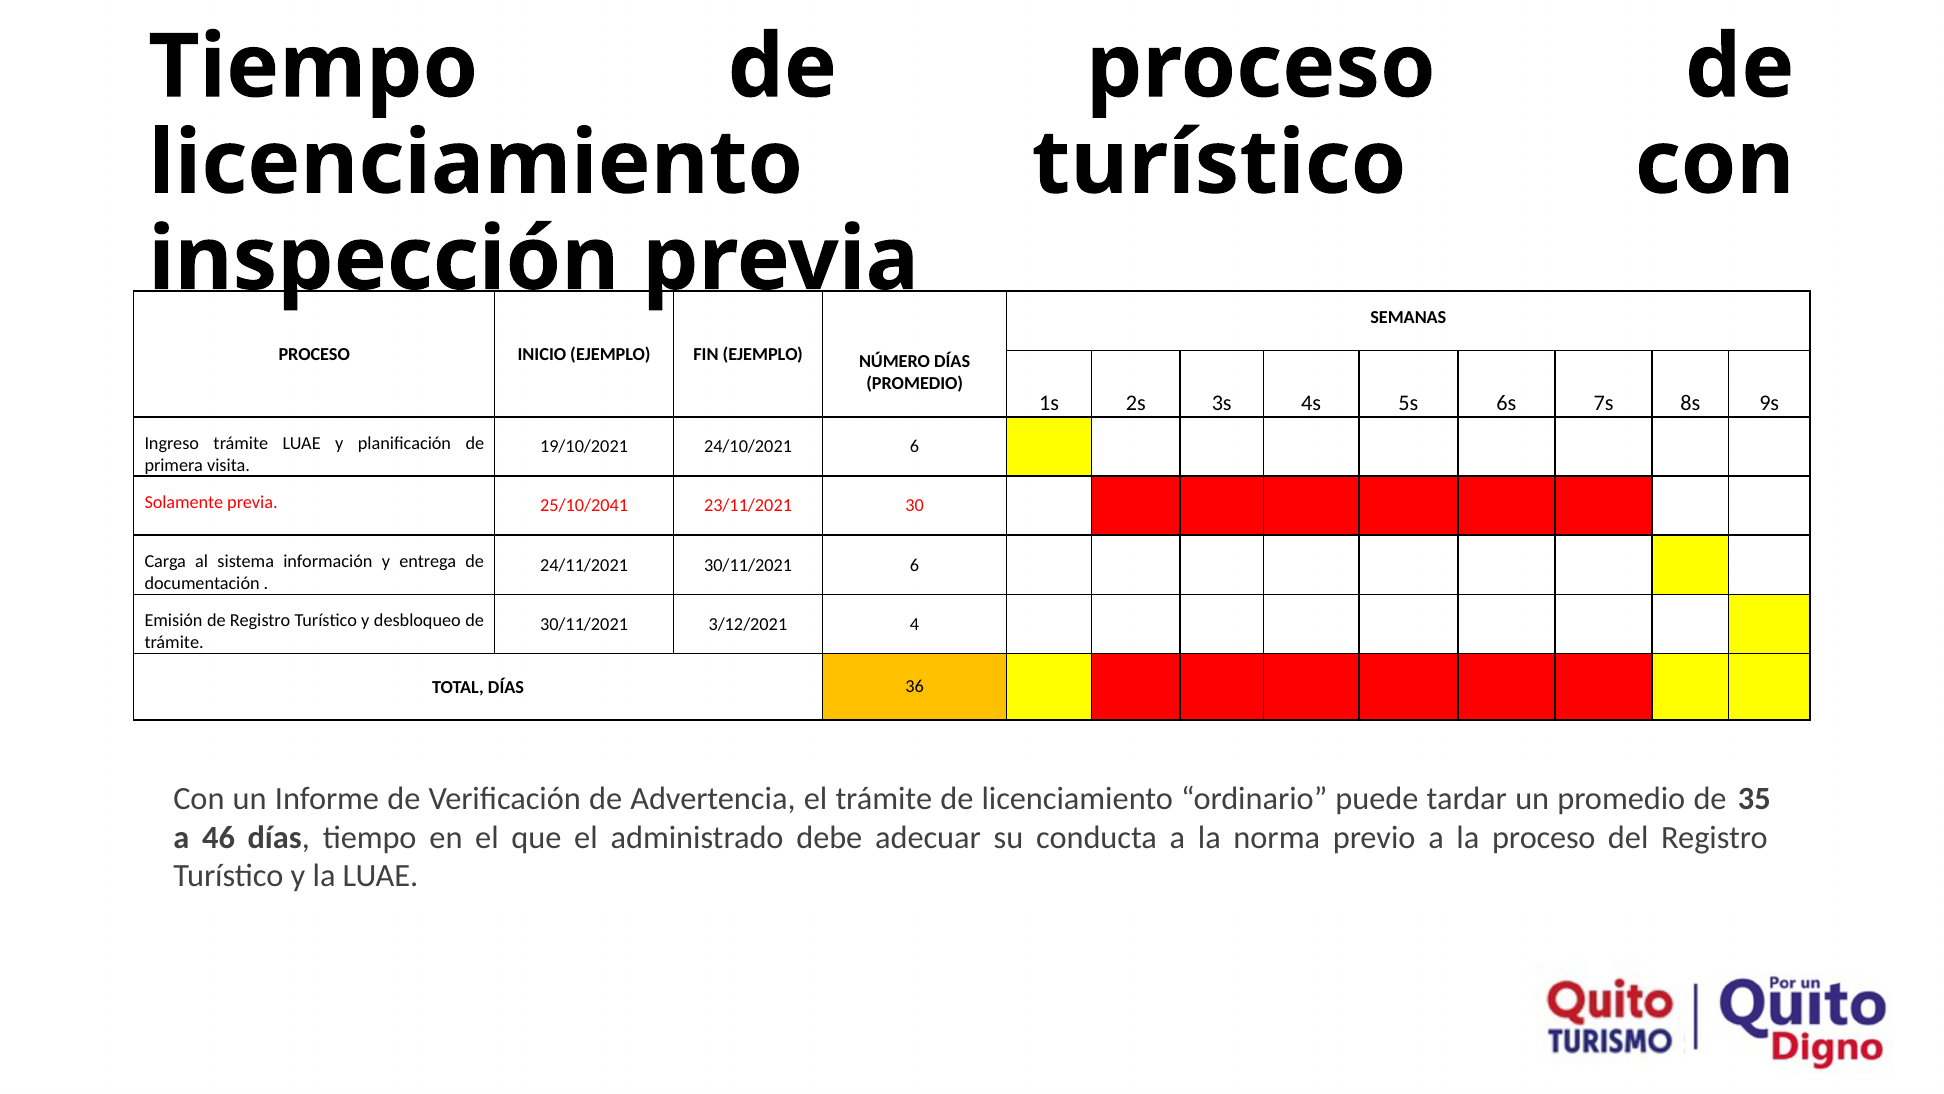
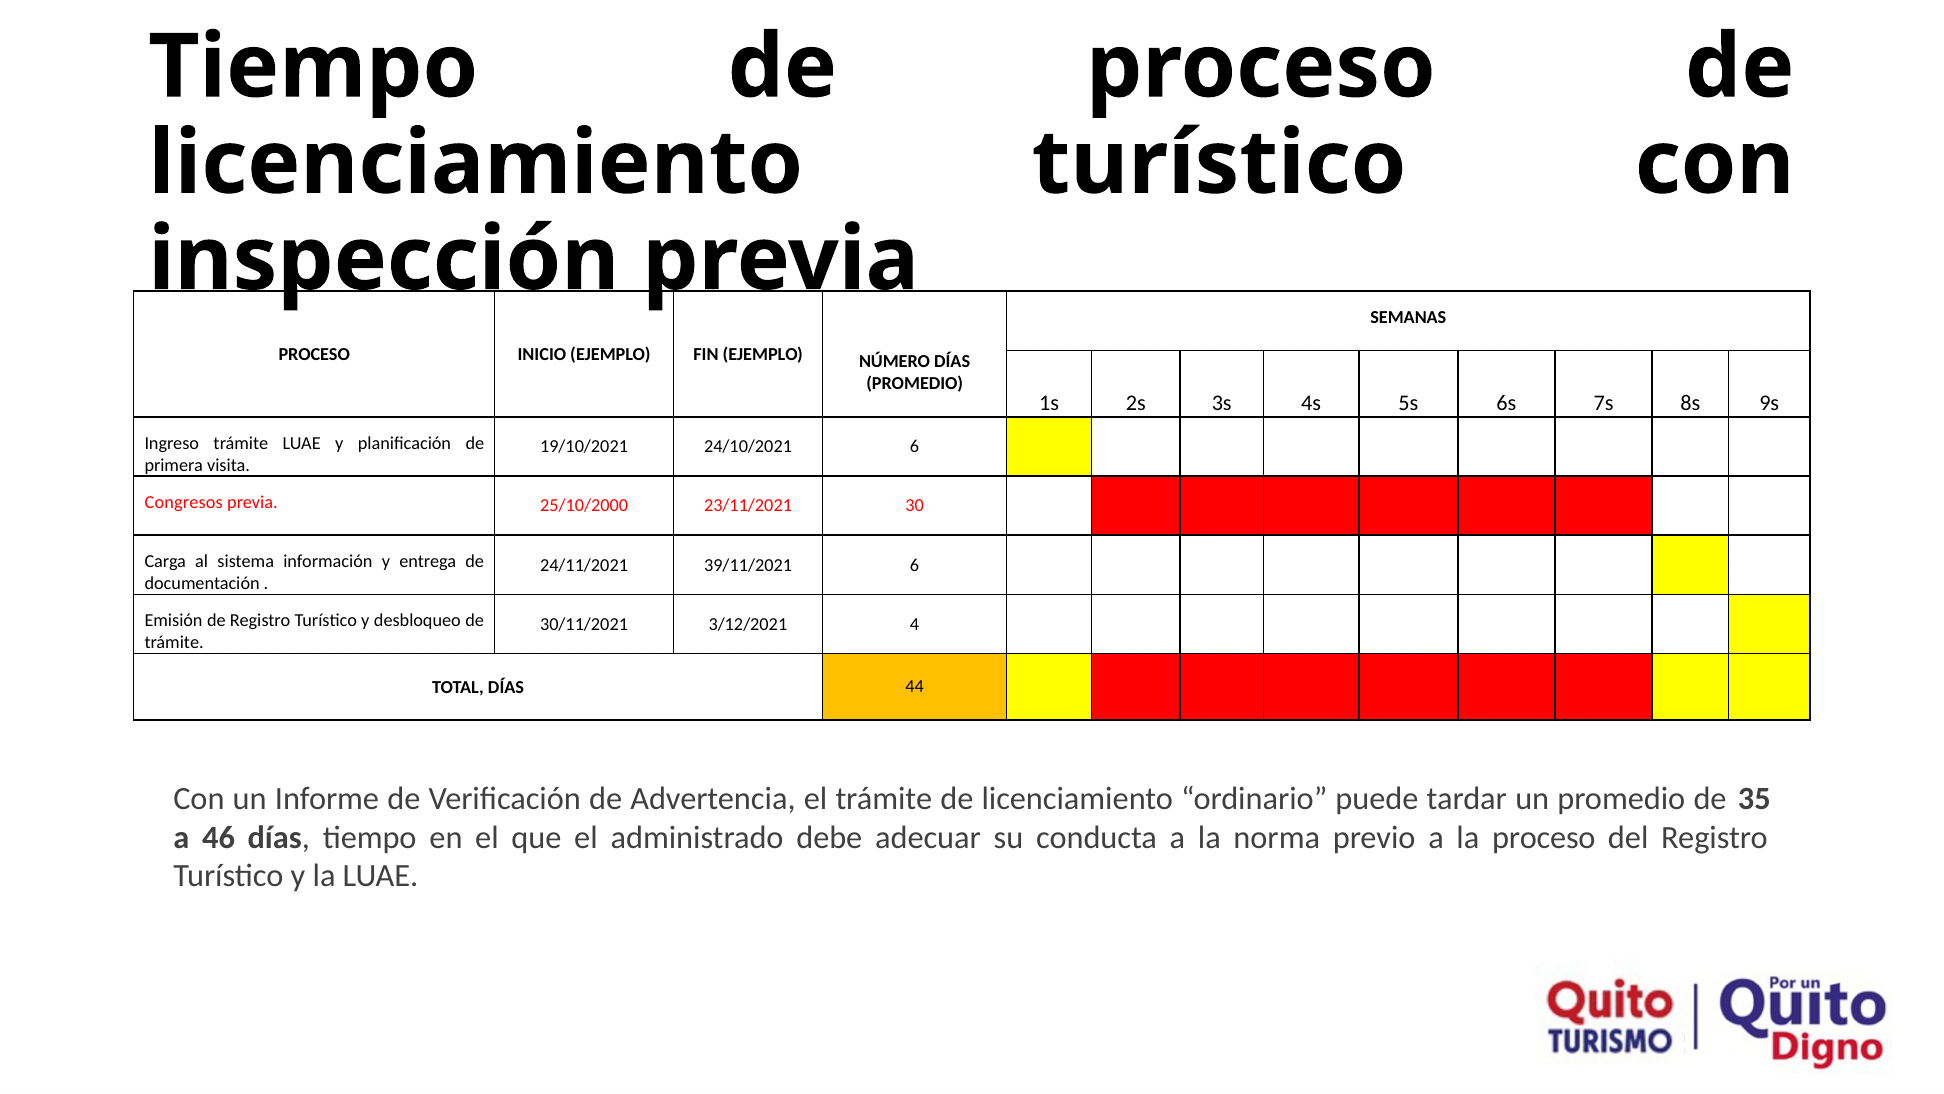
Solamente: Solamente -> Congresos (184, 502)
25/10/2041: 25/10/2041 -> 25/10/2000 (584, 506)
24/11/2021 30/11/2021: 30/11/2021 -> 39/11/2021 (748, 565)
36: 36 -> 44 (915, 687)
